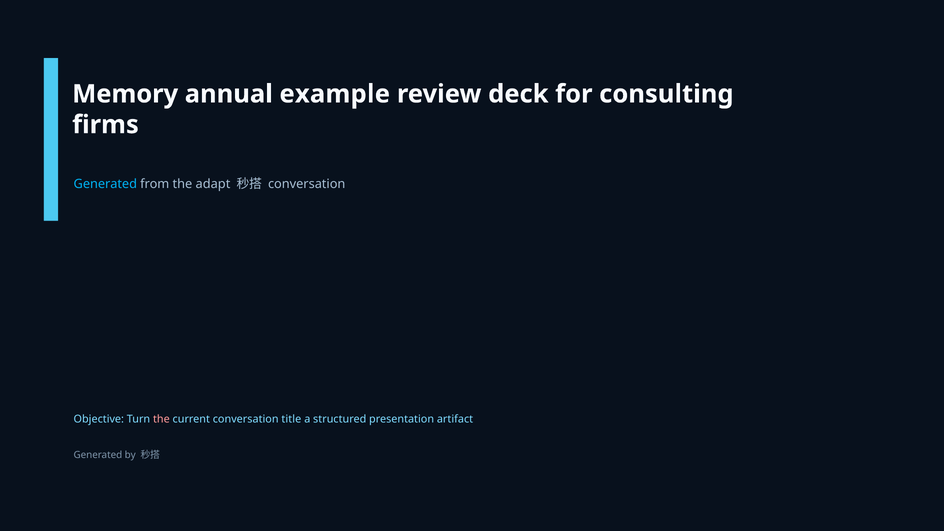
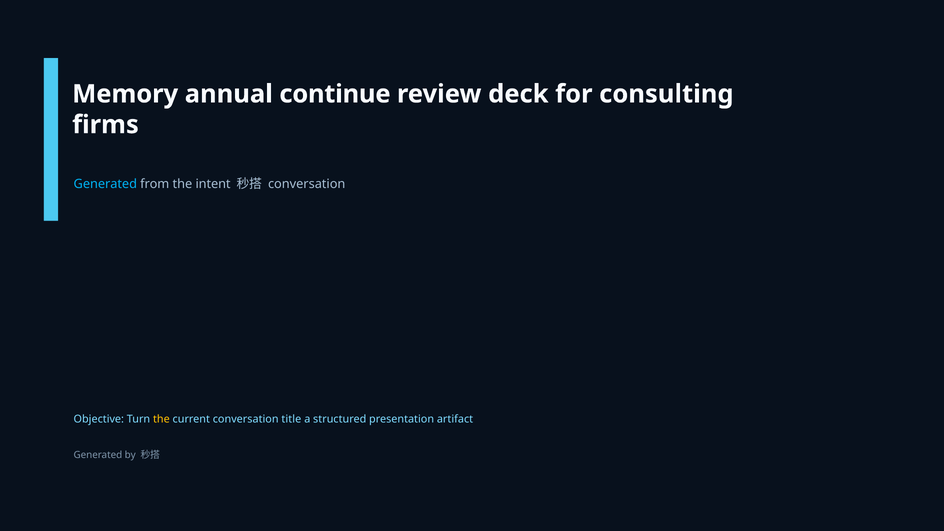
example: example -> continue (335, 94)
adapt: adapt -> intent (213, 184)
the colour: pink -> yellow (161, 419)
